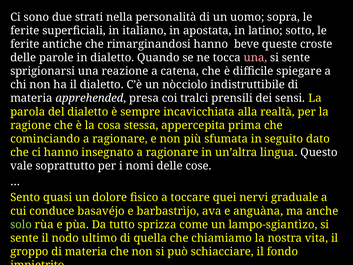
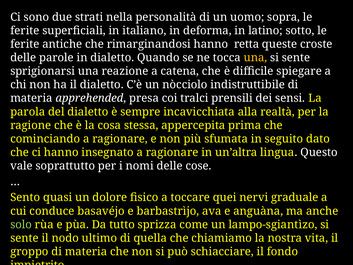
apostata: apostata -> deforma (207, 31)
beve: beve -> retta (247, 44)
una colour: pink -> yellow (255, 58)
